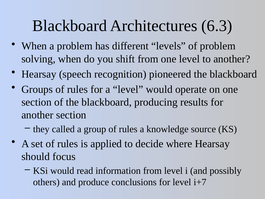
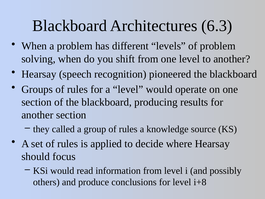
i+7: i+7 -> i+8 (200, 182)
